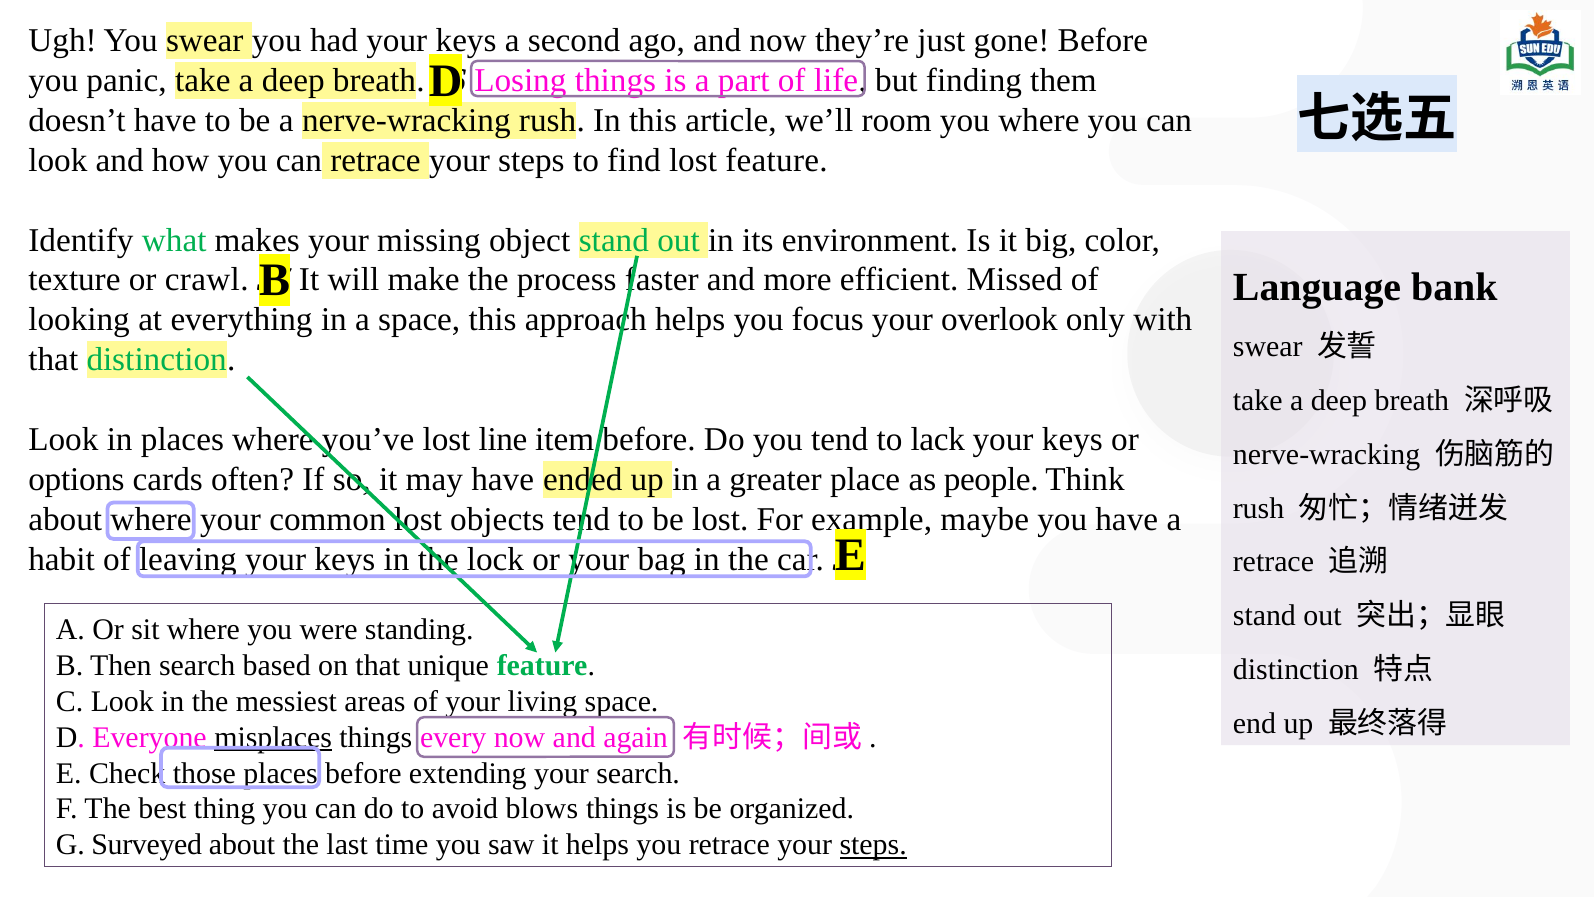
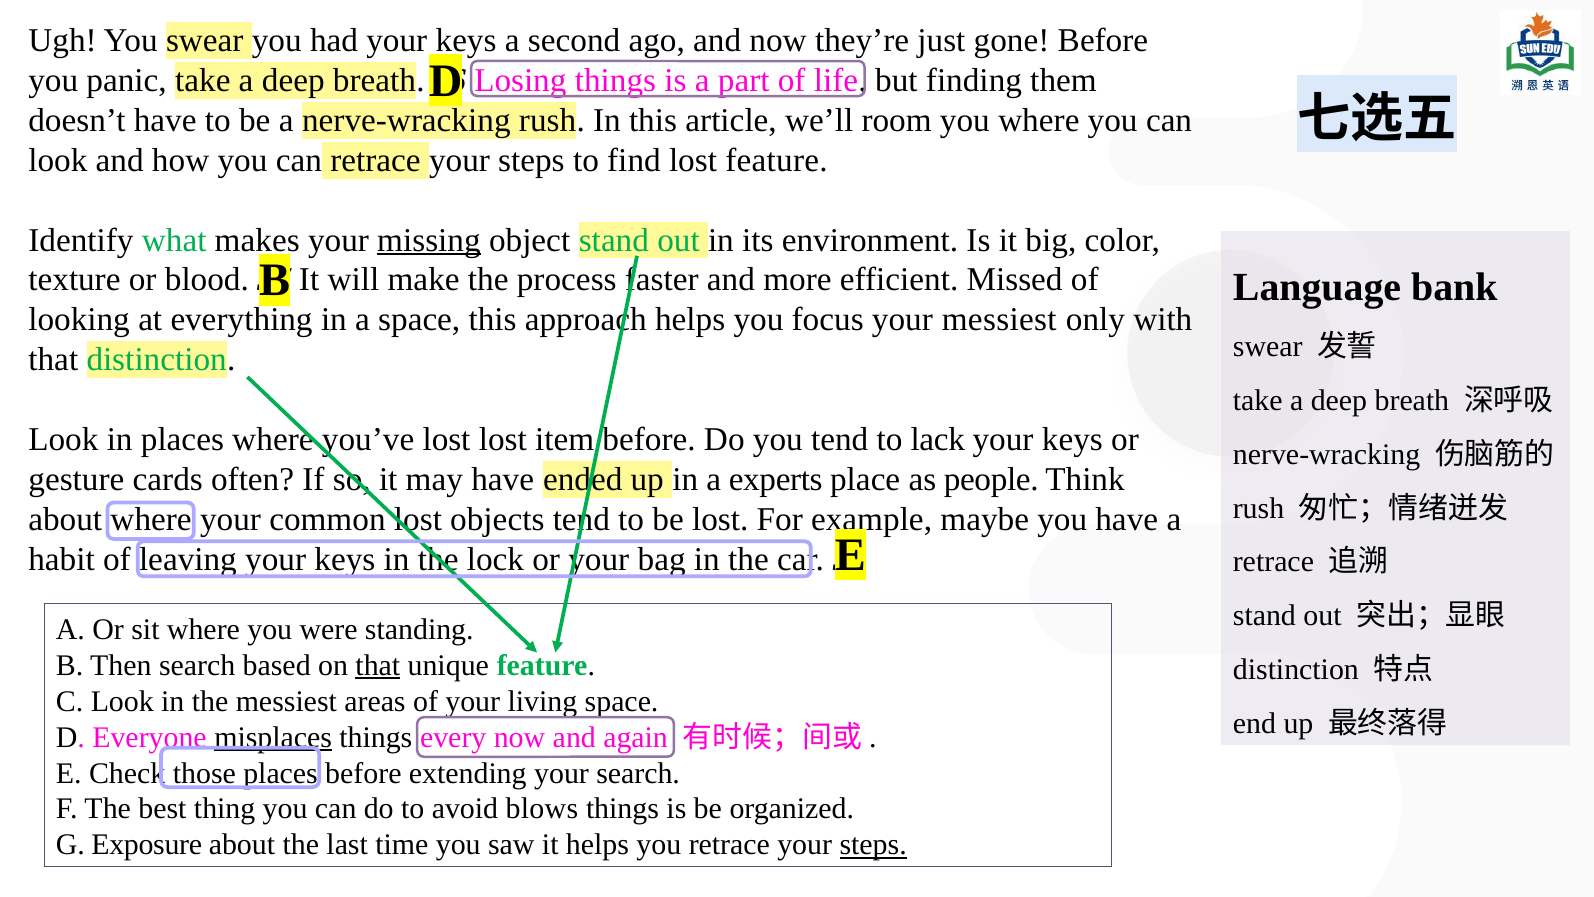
missing underline: none -> present (429, 240)
crawl: crawl -> blood (207, 280)
your overlook: overlook -> messiest (999, 320)
lost line: line -> lost (503, 439)
options: options -> gesture (76, 479)
greater: greater -> experts (776, 479)
that underline: none -> present (378, 665)
Surveyed: Surveyed -> Exposure (147, 845)
